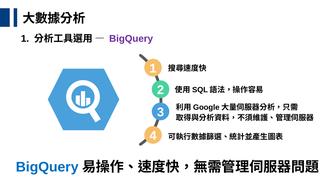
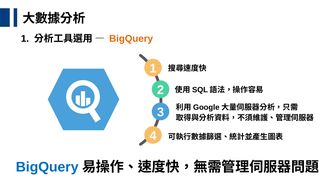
BigQuery colour: purple -> orange (131, 39)
